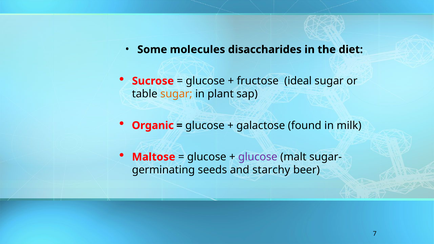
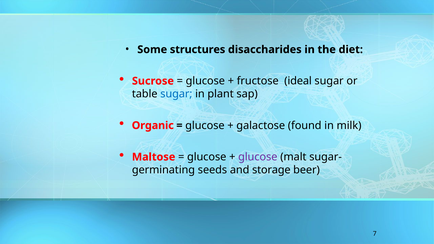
molecules: molecules -> structures (198, 50)
sugar colour: orange -> blue (176, 94)
starchy: starchy -> storage (271, 170)
